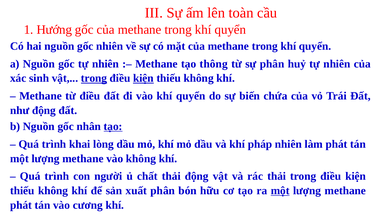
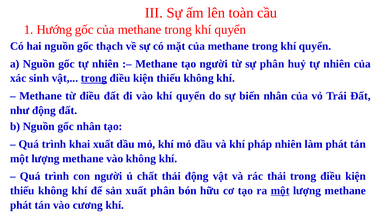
gốc nhiên: nhiên -> thạch (110, 46)
tạo thông: thông -> người (214, 64)
kiện underline: present -> none (143, 78)
biến chứa: chứa -> nhân (276, 96)
tạo underline: present -> none (113, 126)
khai lòng: lòng -> xuất (104, 144)
